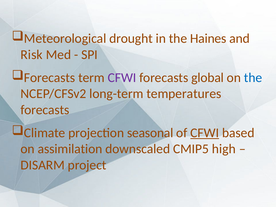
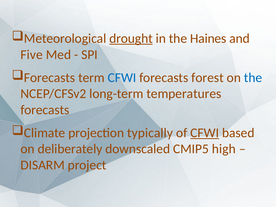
drought underline: none -> present (131, 38)
Risk: Risk -> Five (32, 55)
CFWI colour: purple -> blue (122, 78)
global: global -> forest (208, 78)
seasonal: seasonal -> typically (150, 133)
assimilation: assimilation -> deliberately (70, 149)
